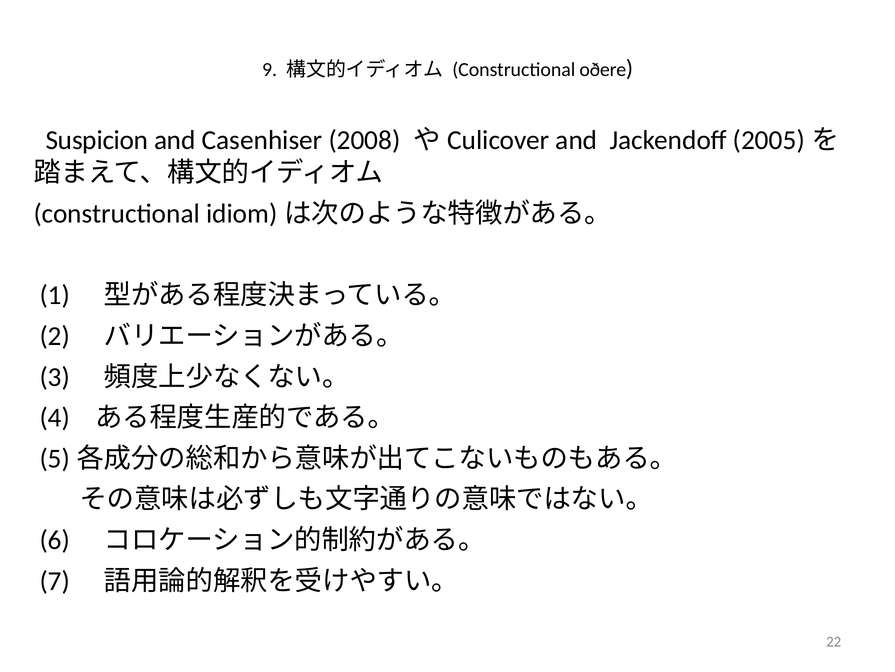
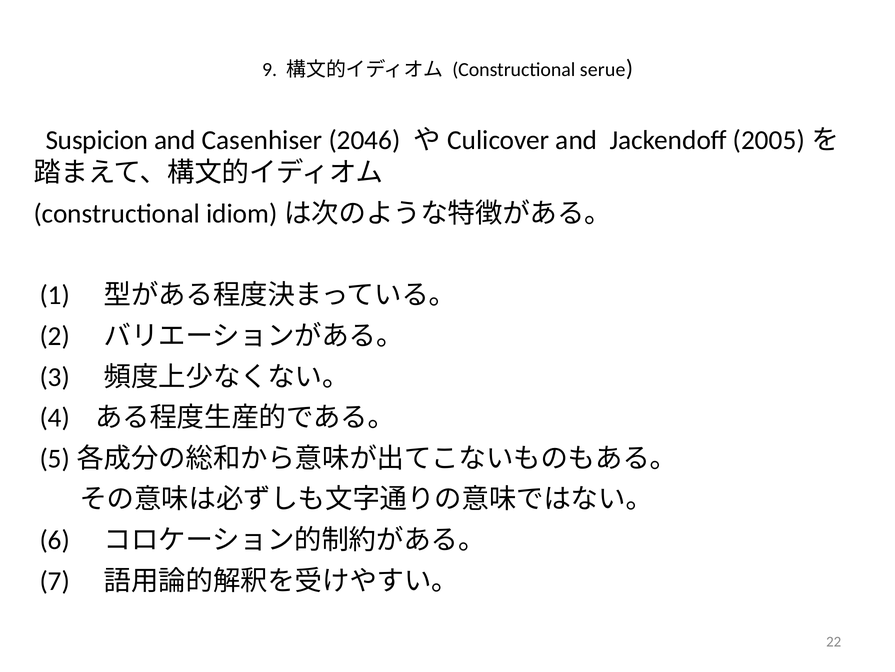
oðere: oðere -> serue (603, 70)
2008: 2008 -> 2046 (364, 140)
